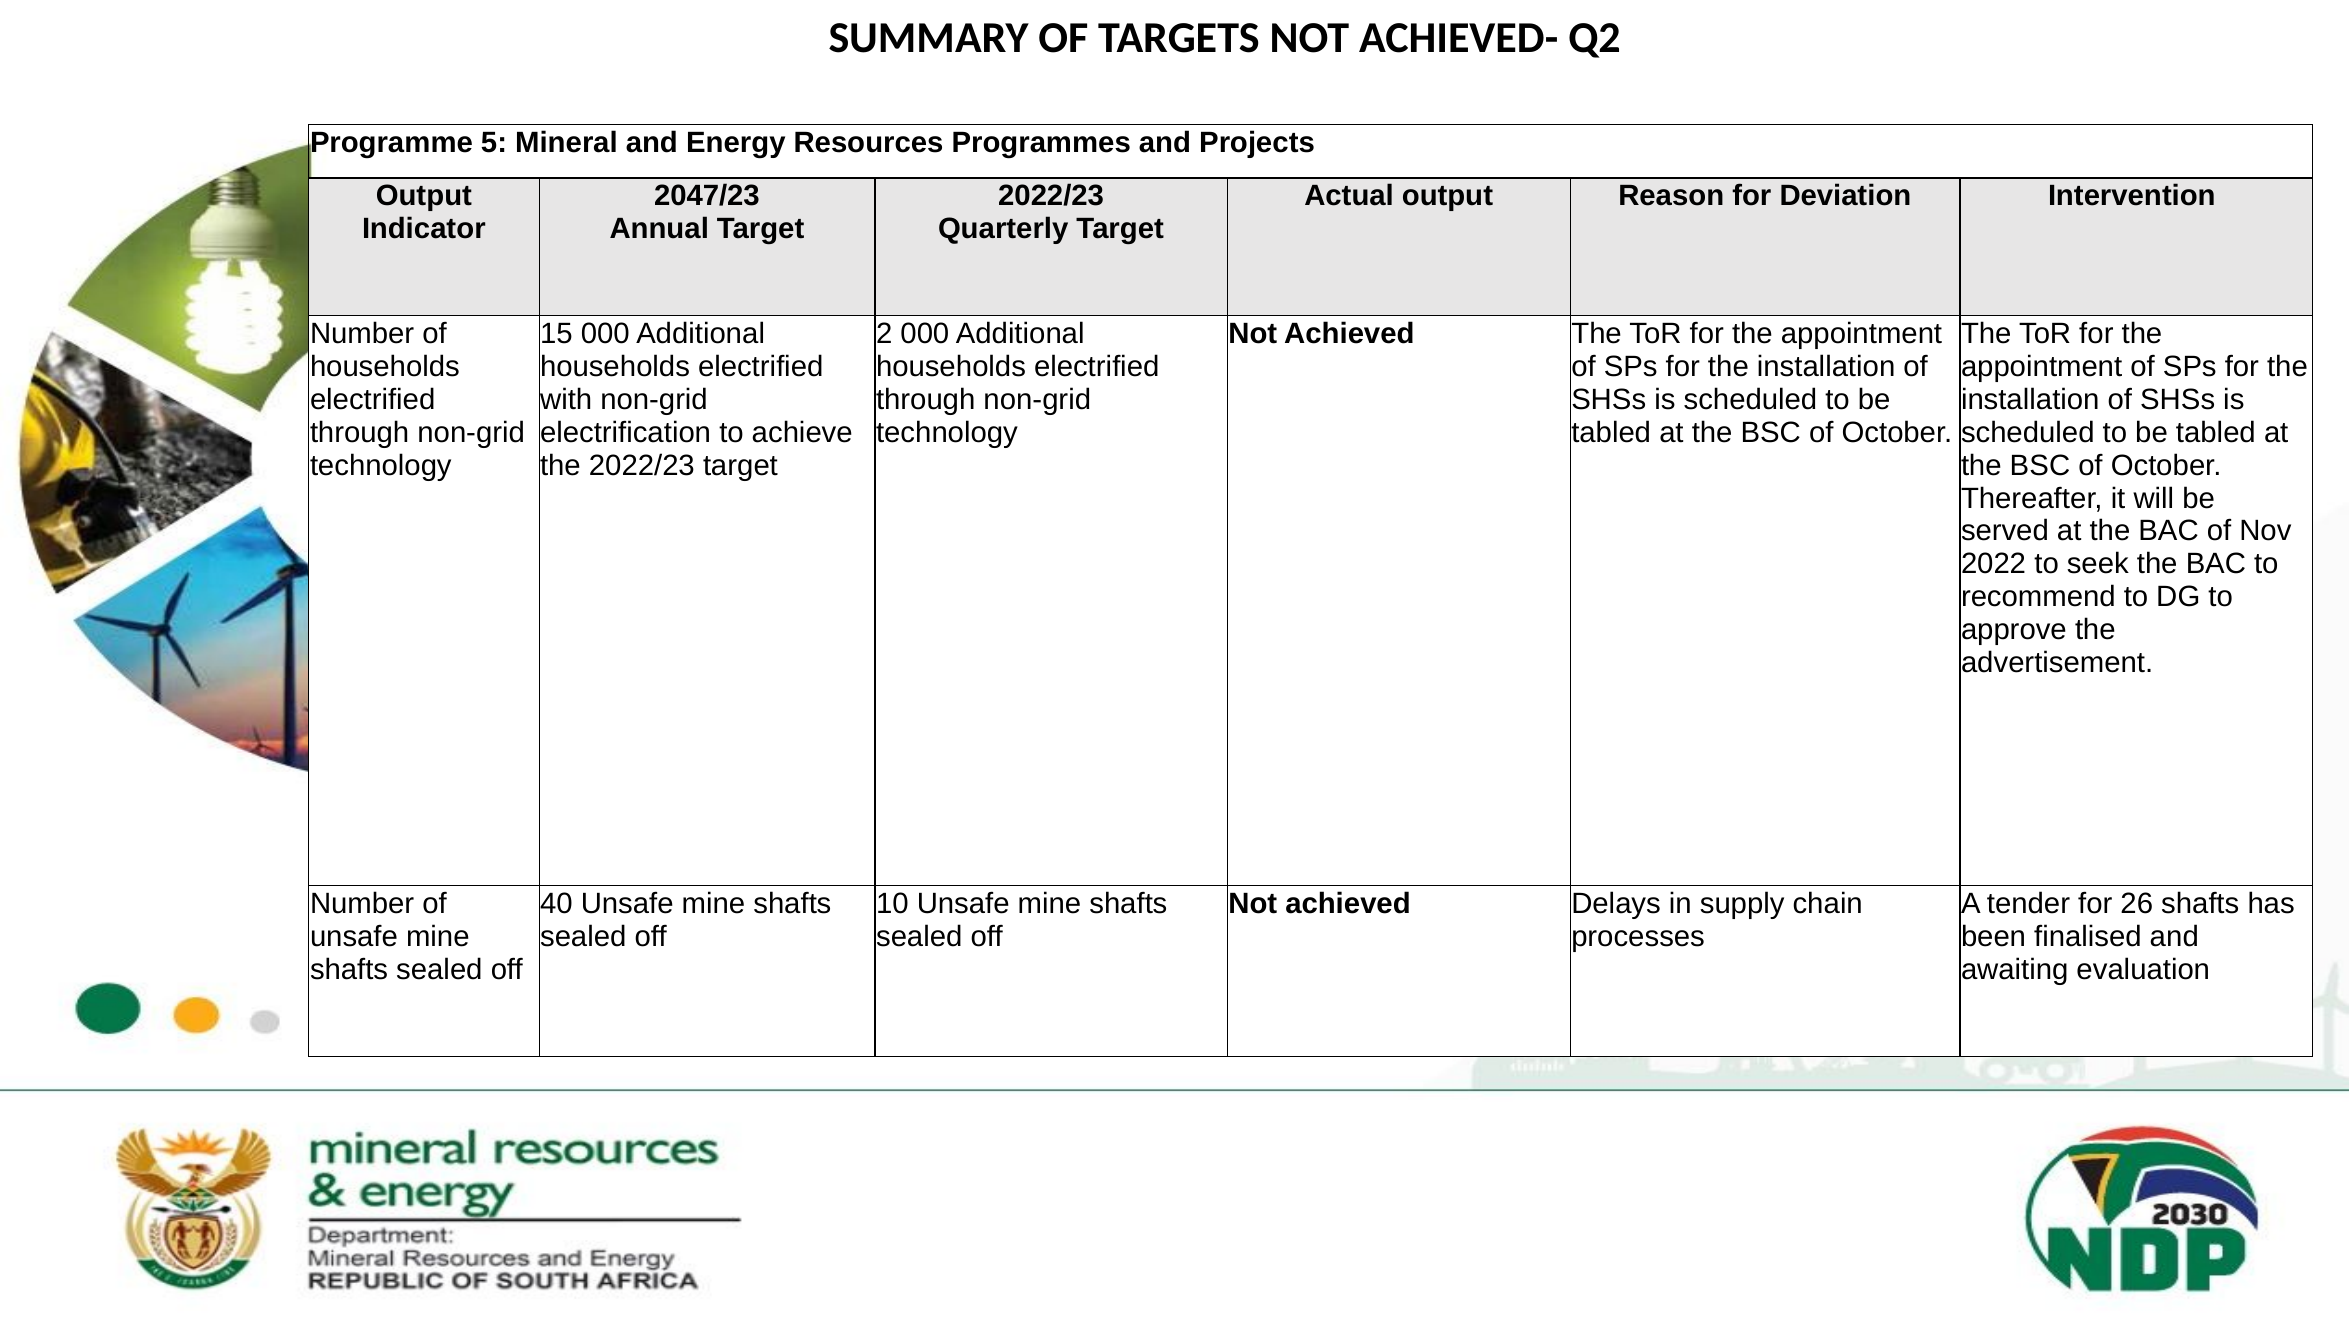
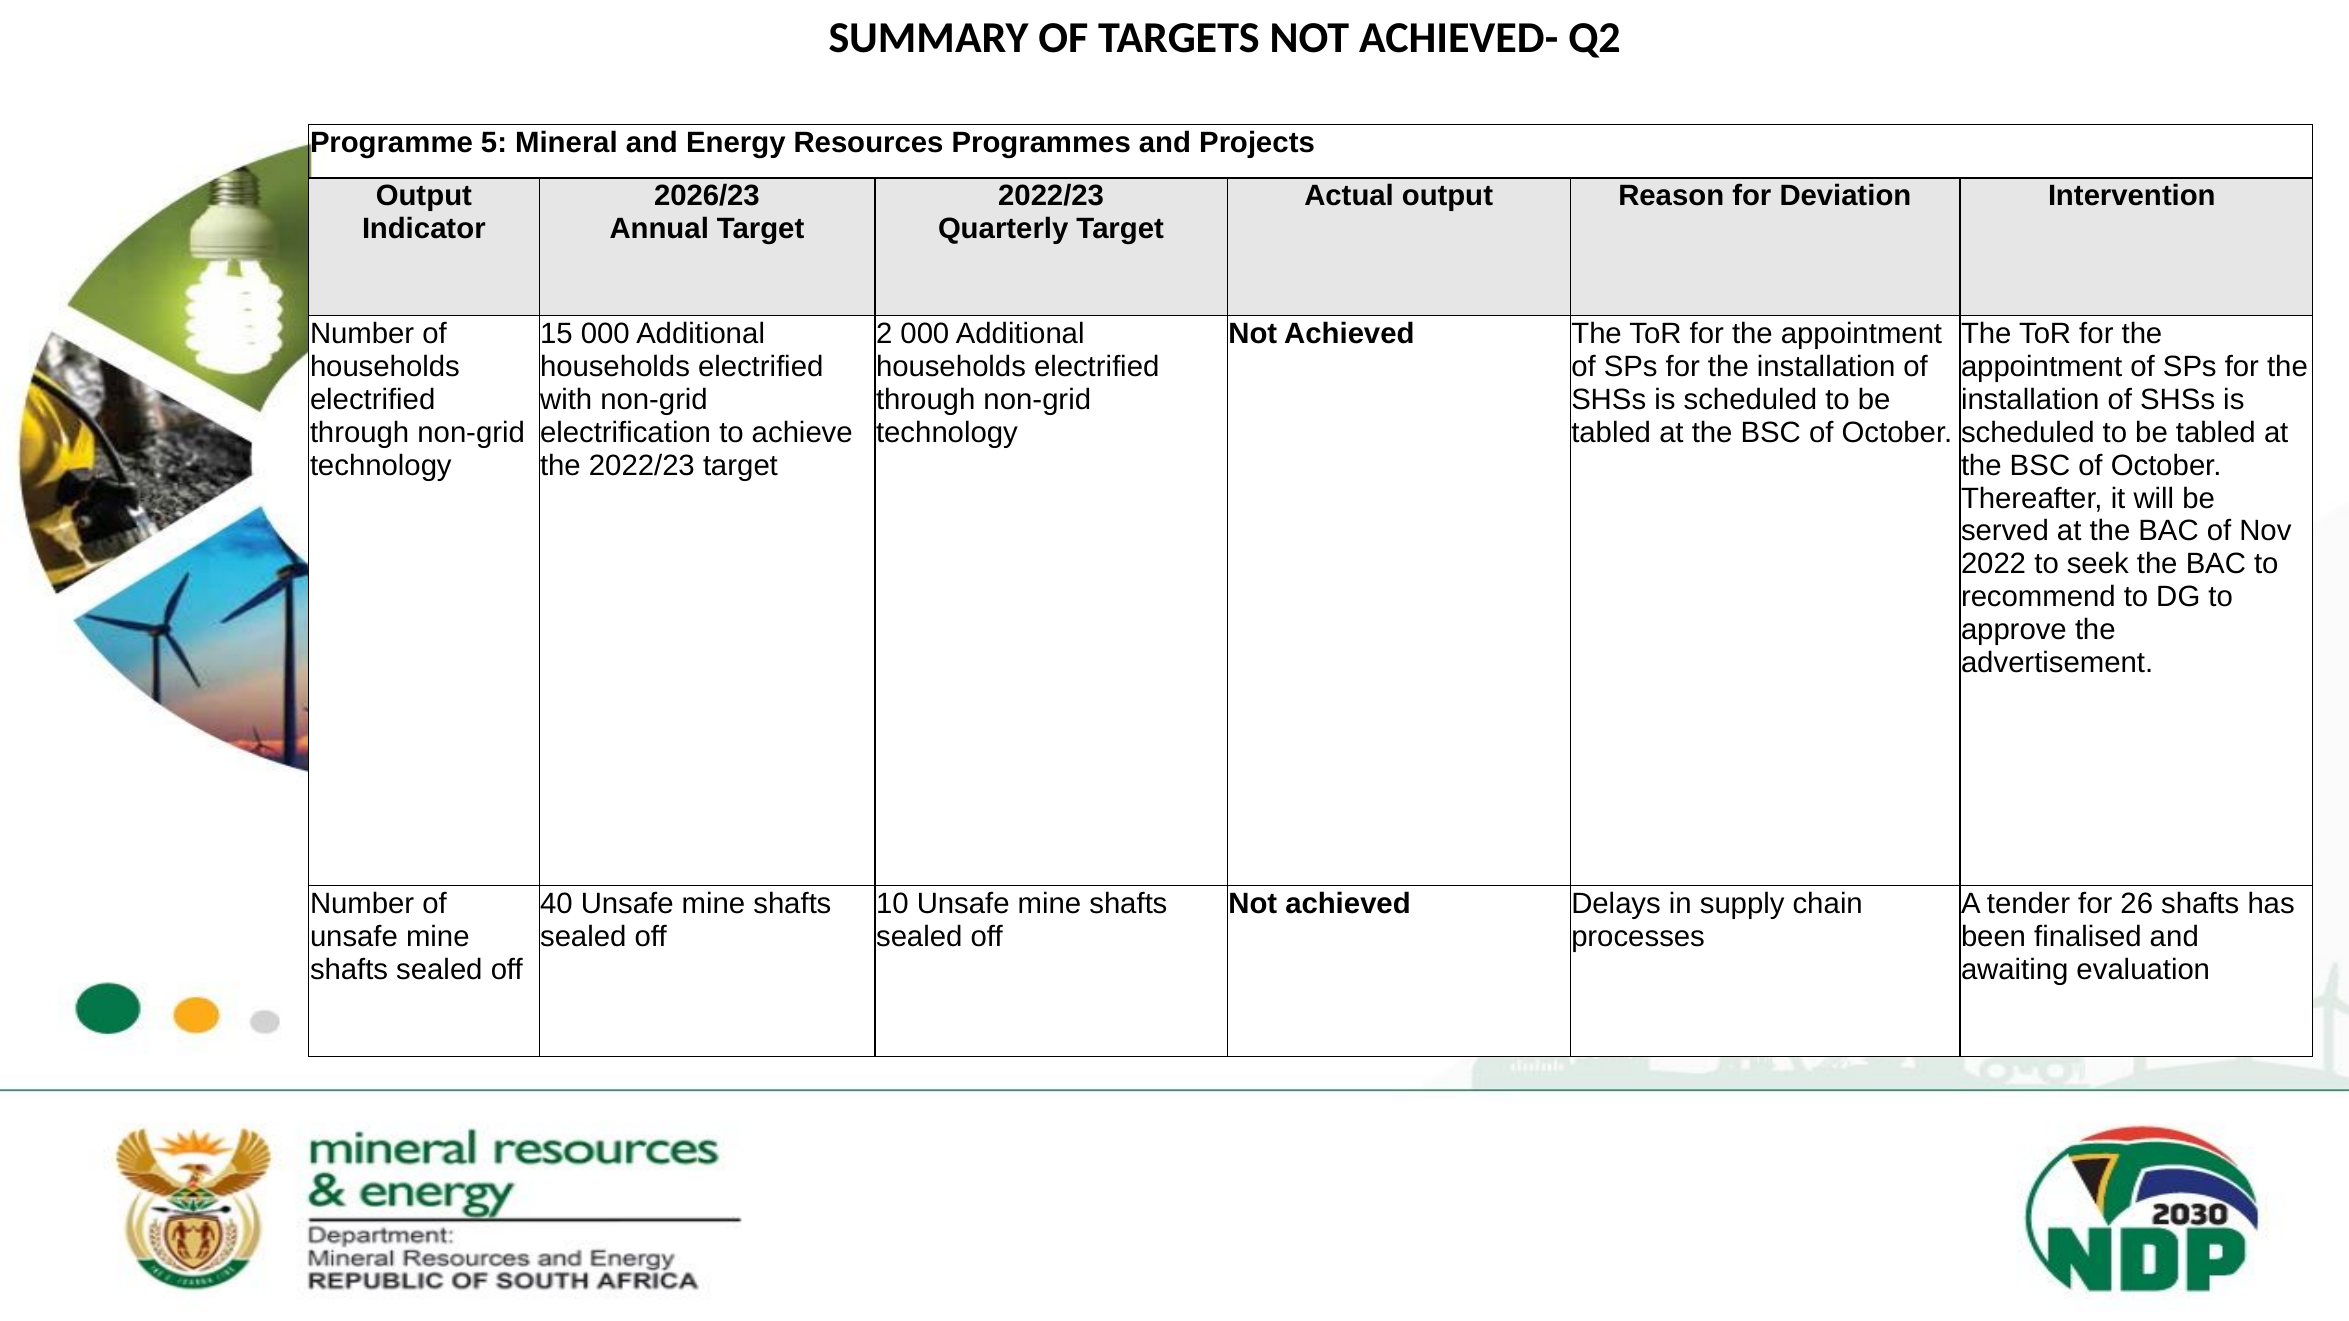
2047/23: 2047/23 -> 2026/23 (707, 196)
